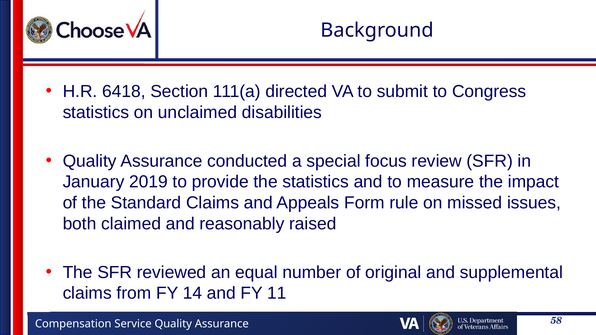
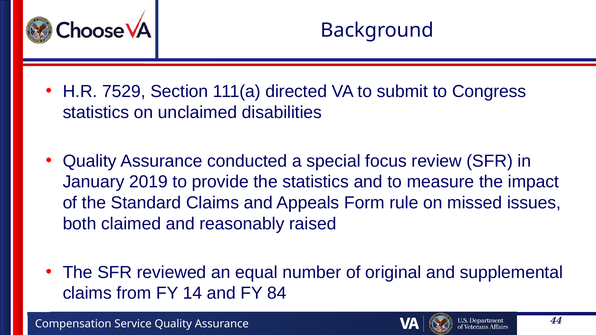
6418: 6418 -> 7529 (124, 92)
11: 11 -> 84 (277, 293)
58: 58 -> 44 (556, 321)
